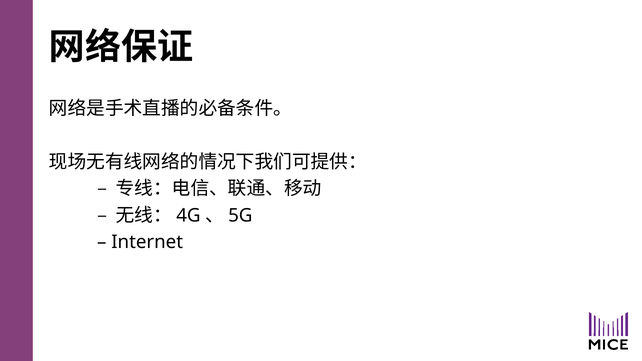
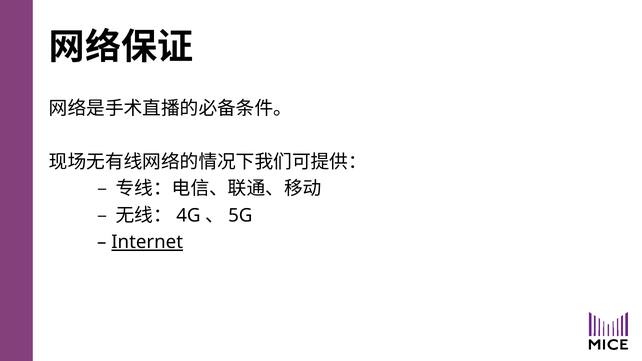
Internet underline: none -> present (147, 242)
